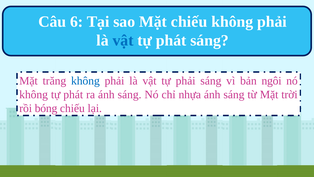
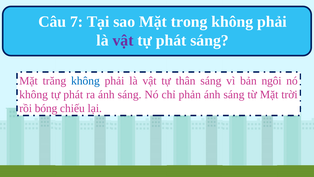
6: 6 -> 7 (77, 22)
Mặt chiếu: chiếu -> trong (189, 22)
vật colour: blue -> purple (123, 40)
tự phải: phải -> thân (186, 81)
nhựa: nhựa -> phản (190, 94)
